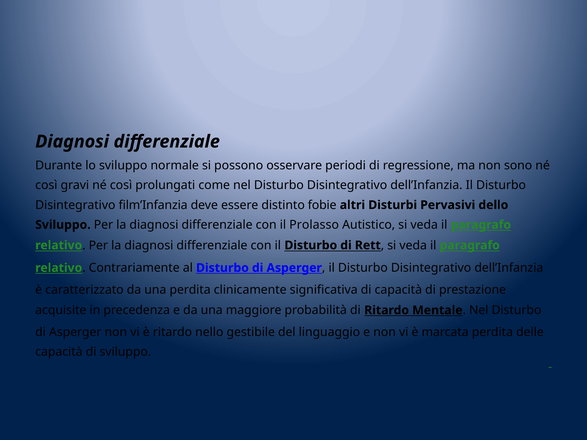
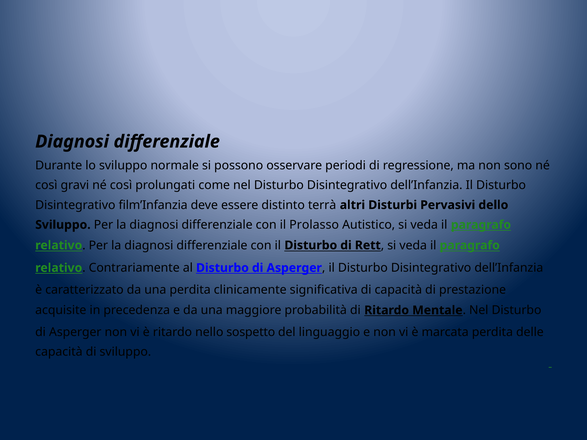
fobie: fobie -> terrà (322, 205)
gestibile: gestibile -> sospetto (251, 332)
